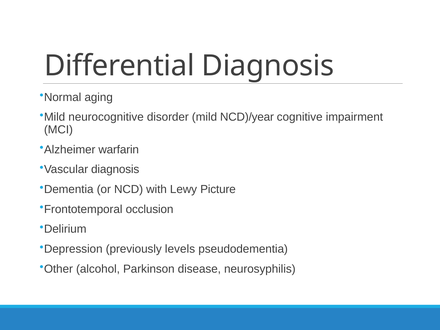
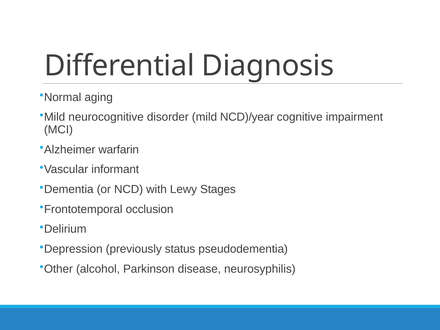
Vascular diagnosis: diagnosis -> informant (115, 169)
Picture: Picture -> Stages (218, 189)
levels: levels -> status (180, 249)
